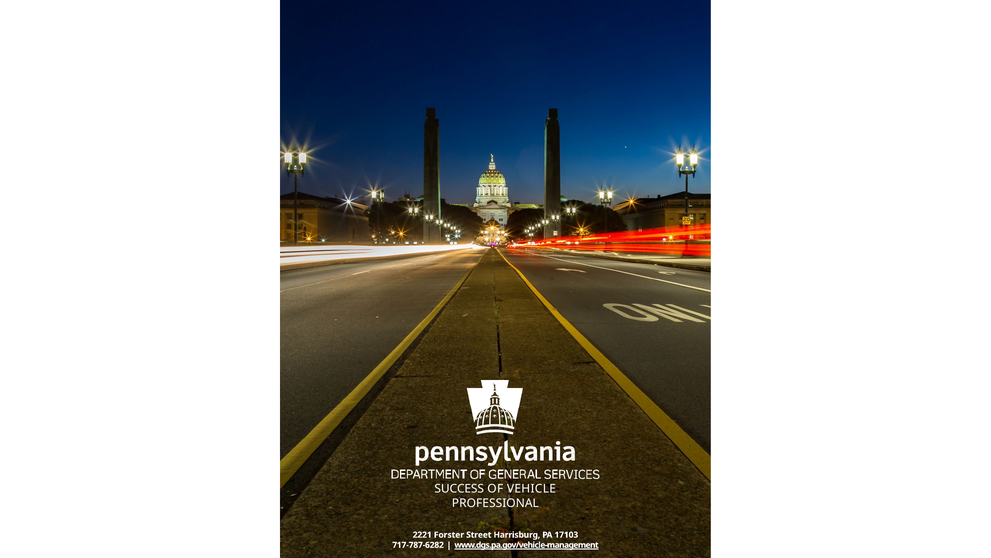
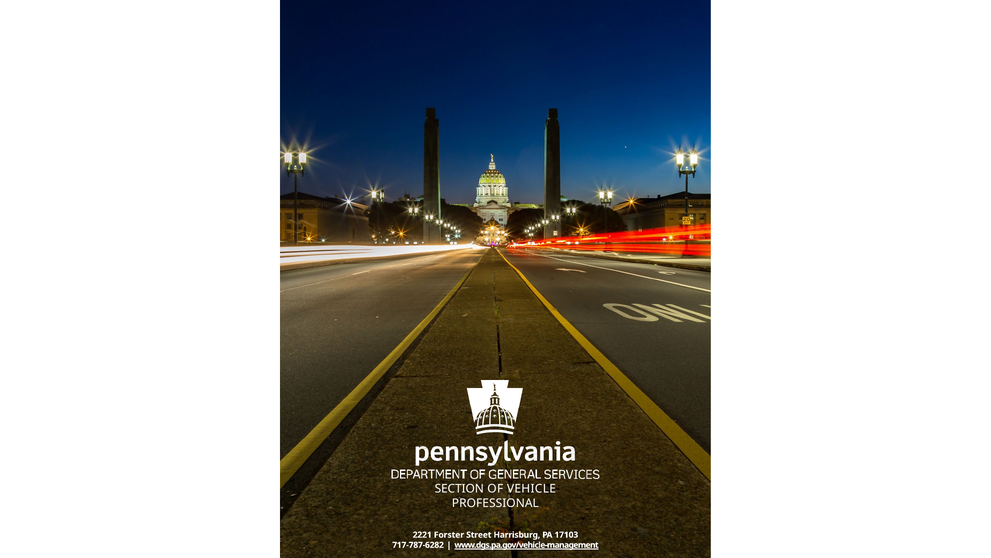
SUCCESS: SUCCESS -> SECTION (459, 488)
